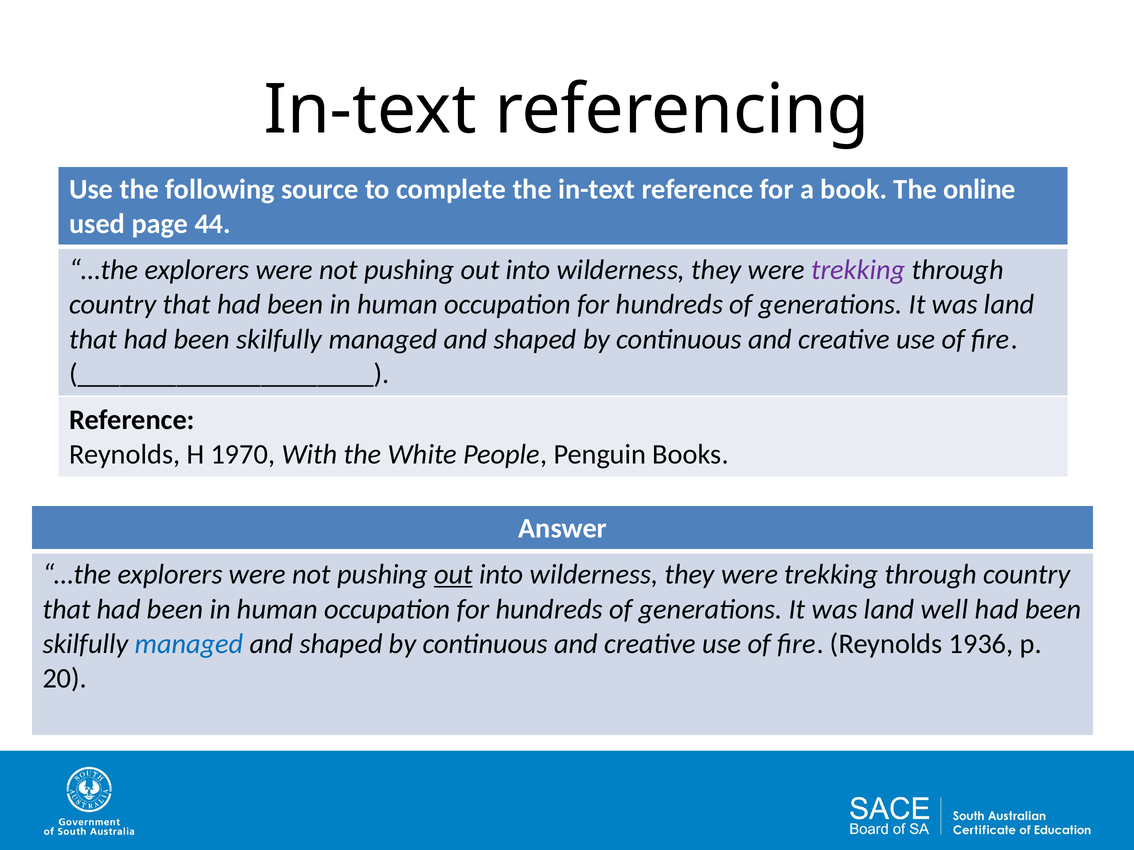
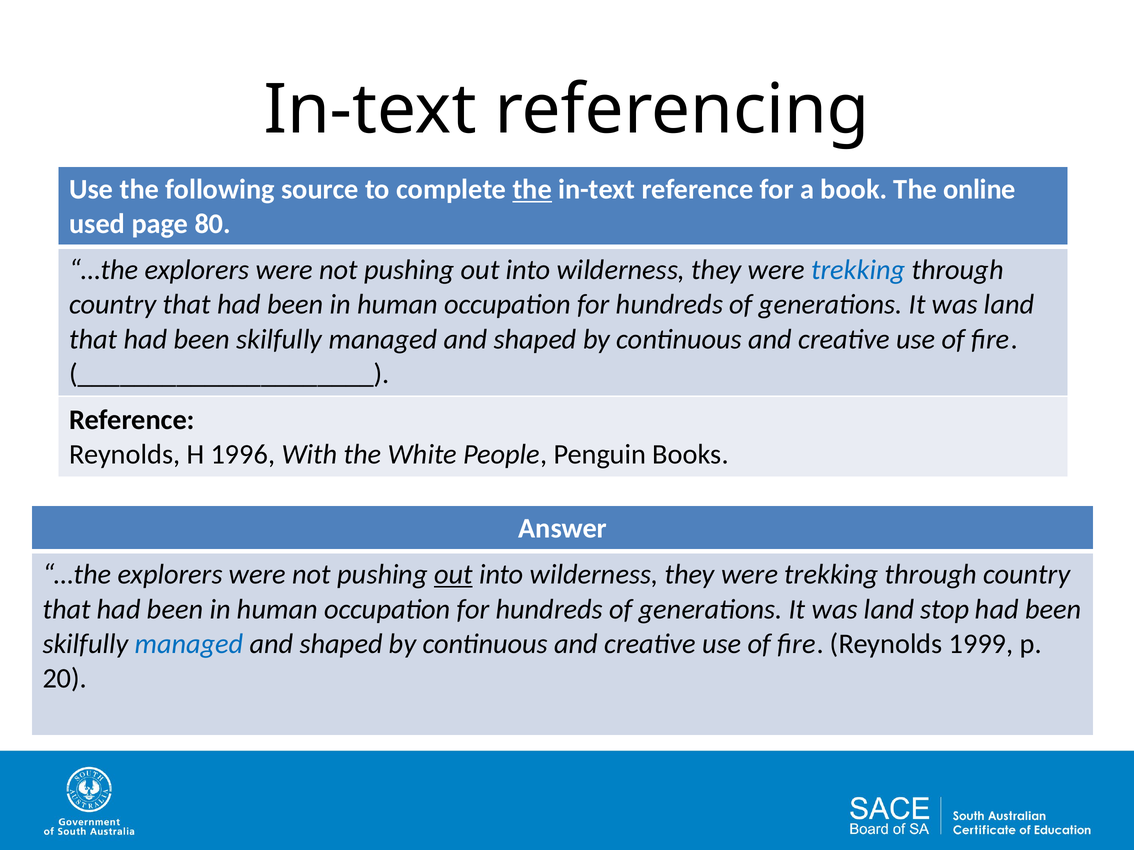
the underline: none -> present (532, 190)
44: 44 -> 80 (213, 224)
trekking colour: purple -> blue (858, 270)
1970: 1970 -> 1996 (243, 455)
well: well -> stop (945, 610)
1936: 1936 -> 1999 (981, 644)
